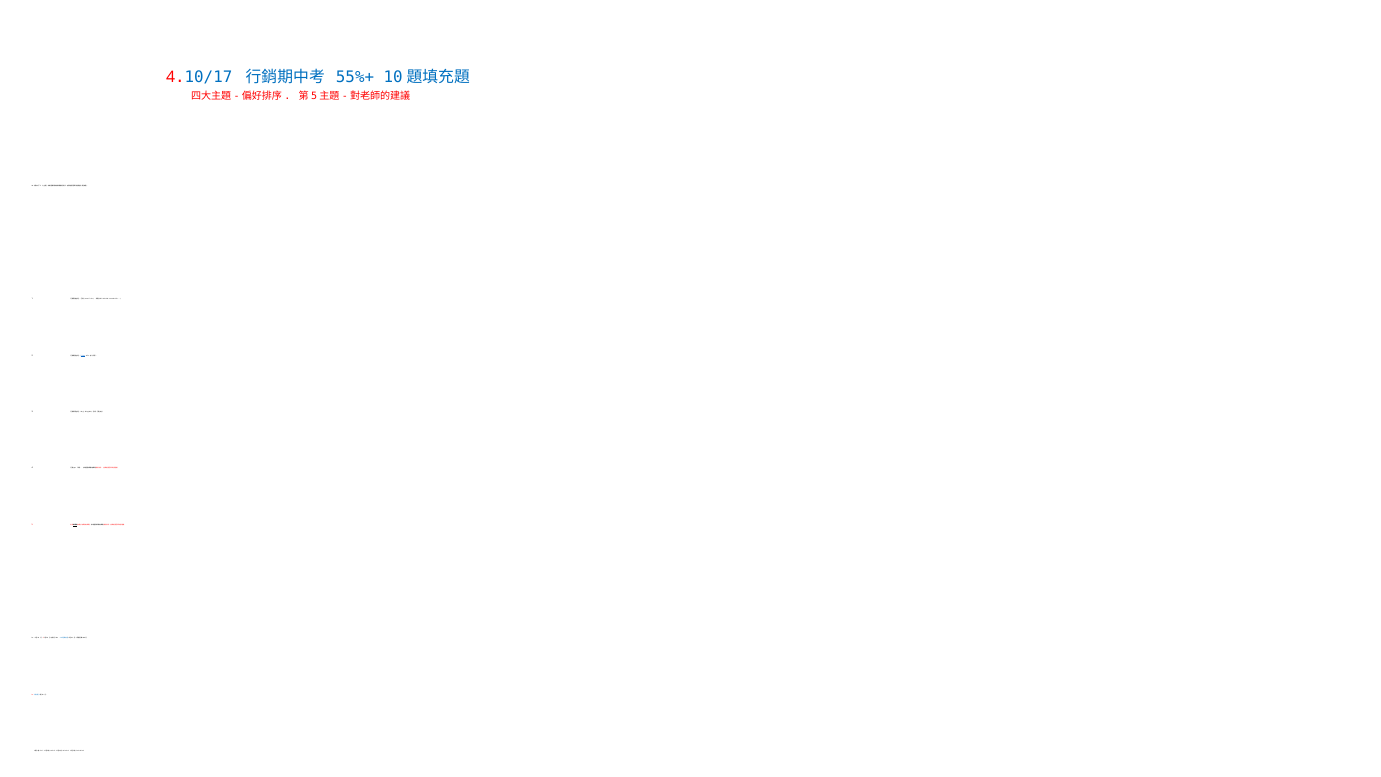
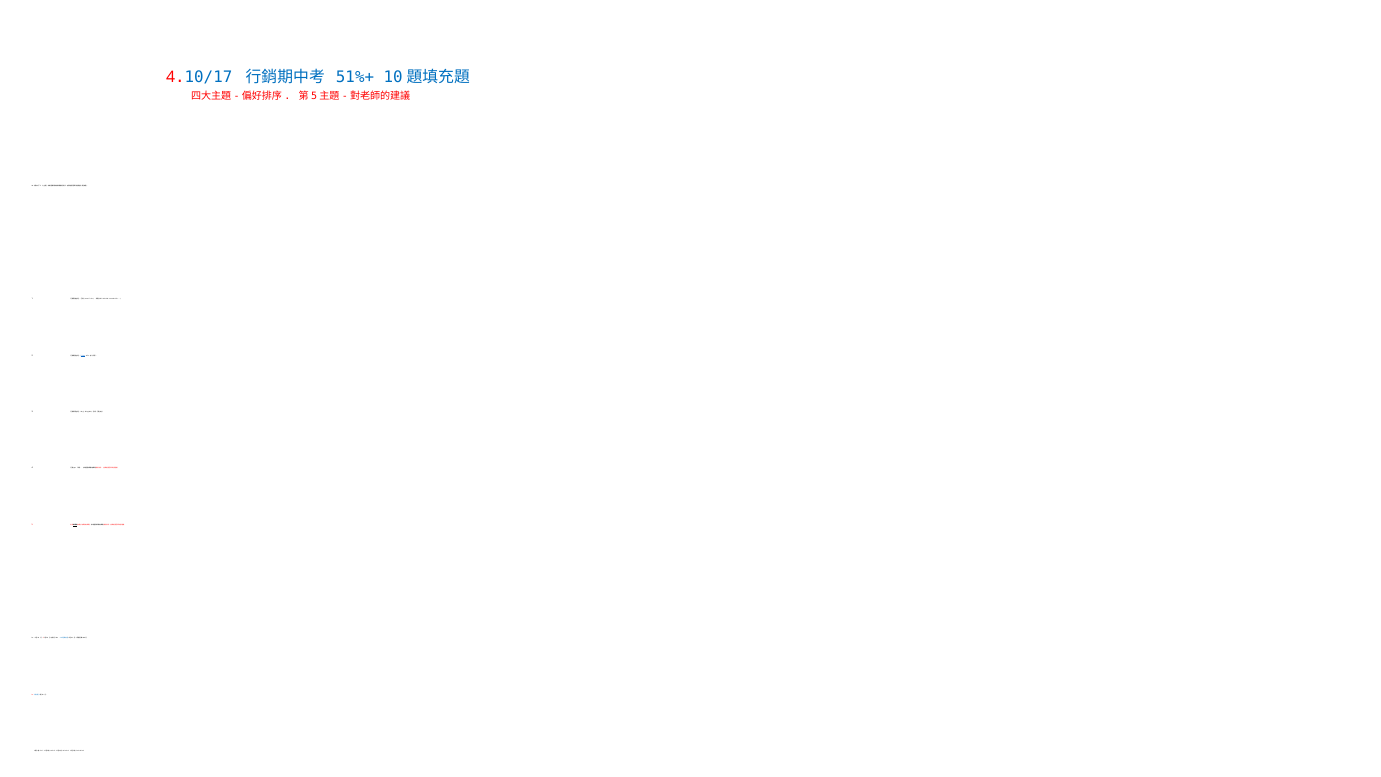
55%+: 55%+ -> 51%+ (355, 78)
